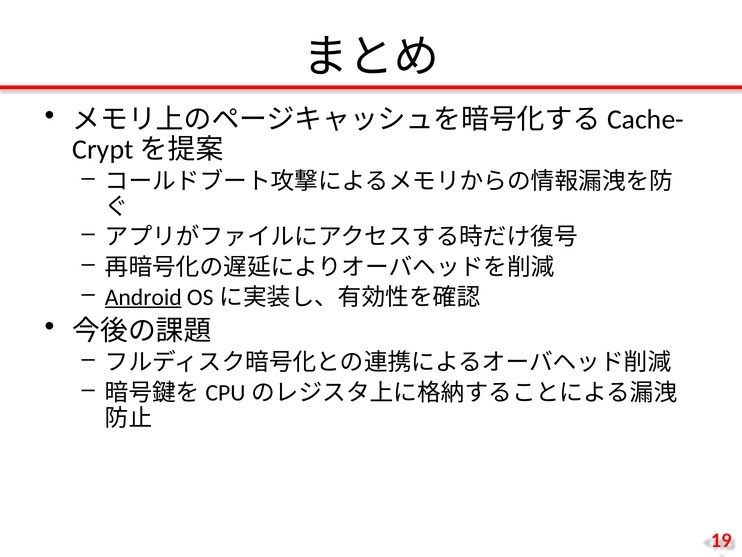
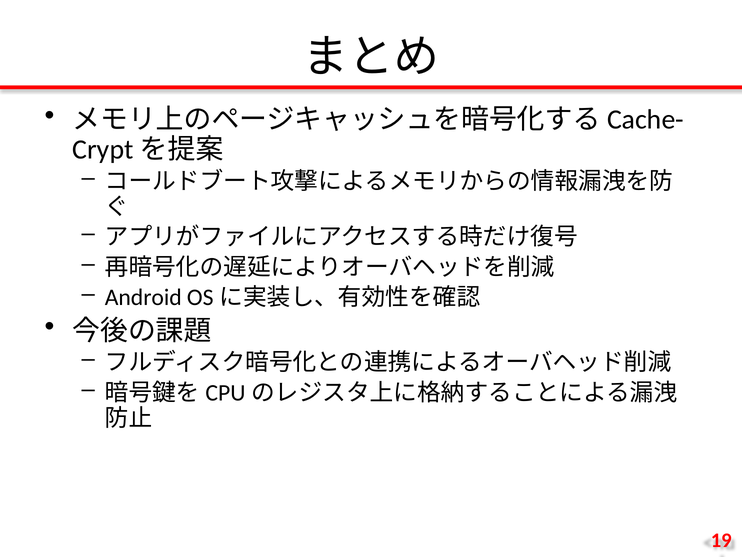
Android underline: present -> none (143, 297)
